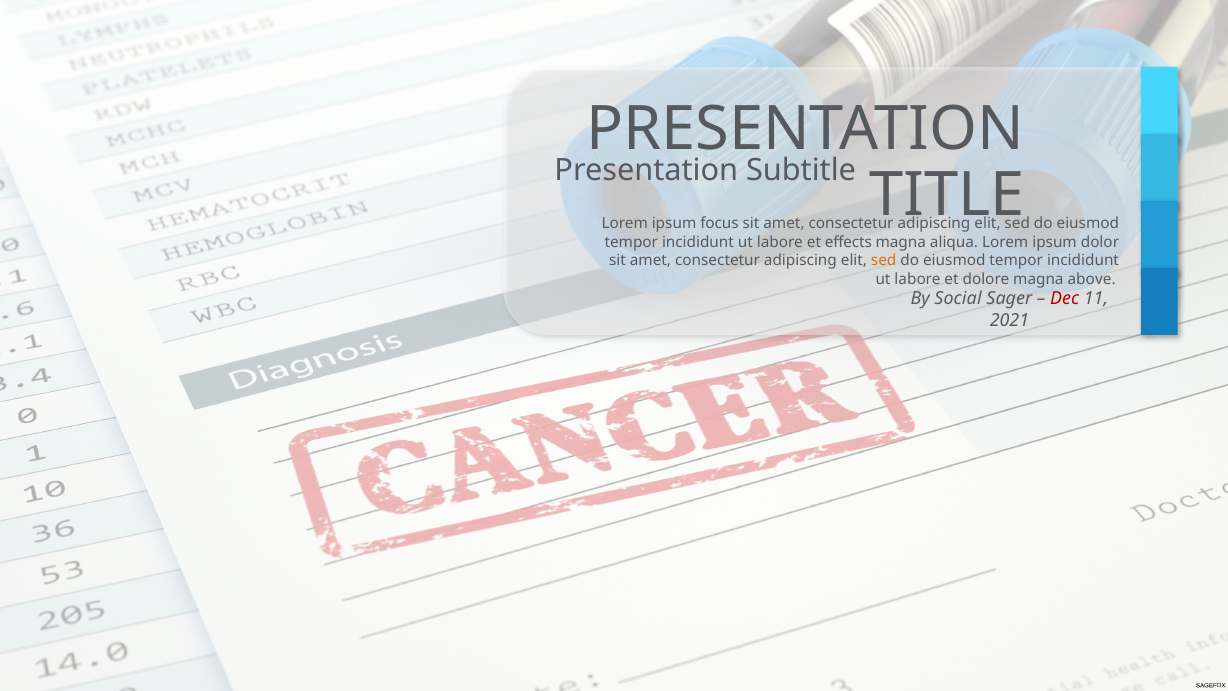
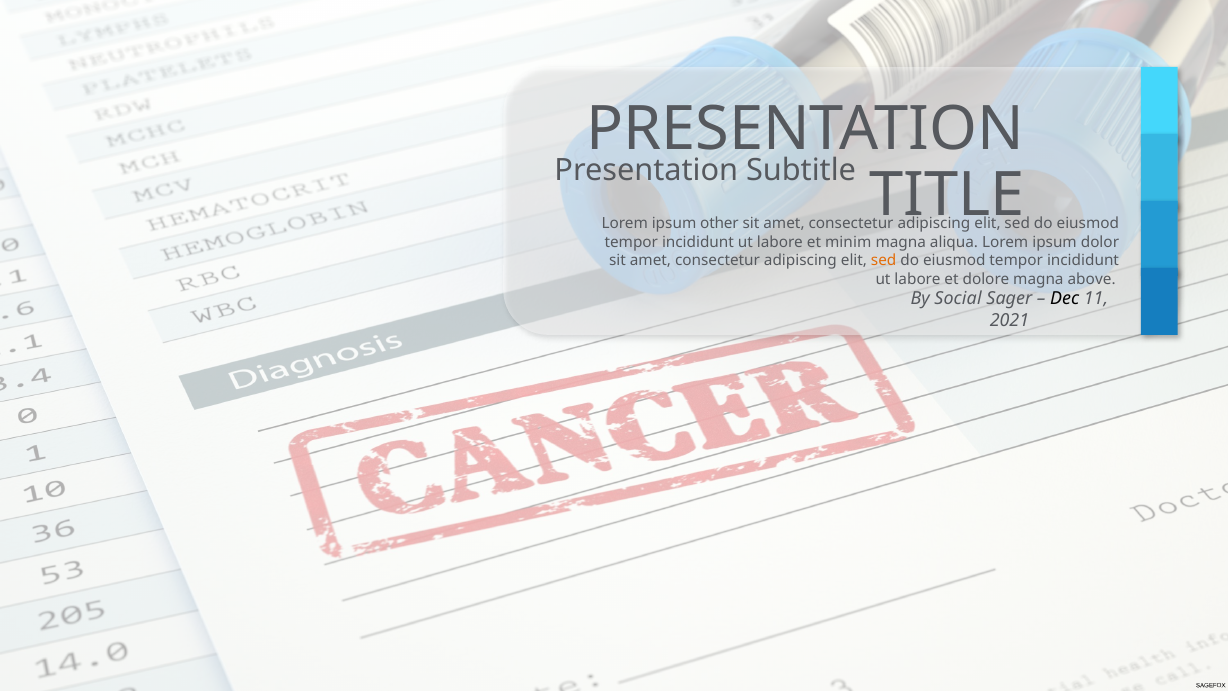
focus: focus -> other (719, 224)
effects: effects -> minim (848, 242)
Dec colour: red -> black (1065, 299)
